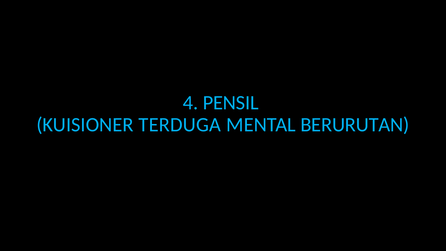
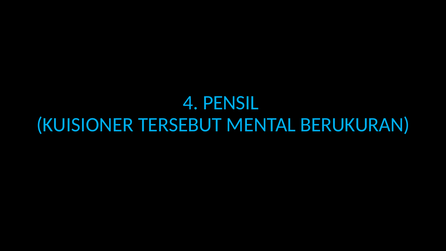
TERDUGA: TERDUGA -> TERSEBUT (180, 125)
BERURUTAN: BERURUTAN -> BERUKURAN (355, 125)
